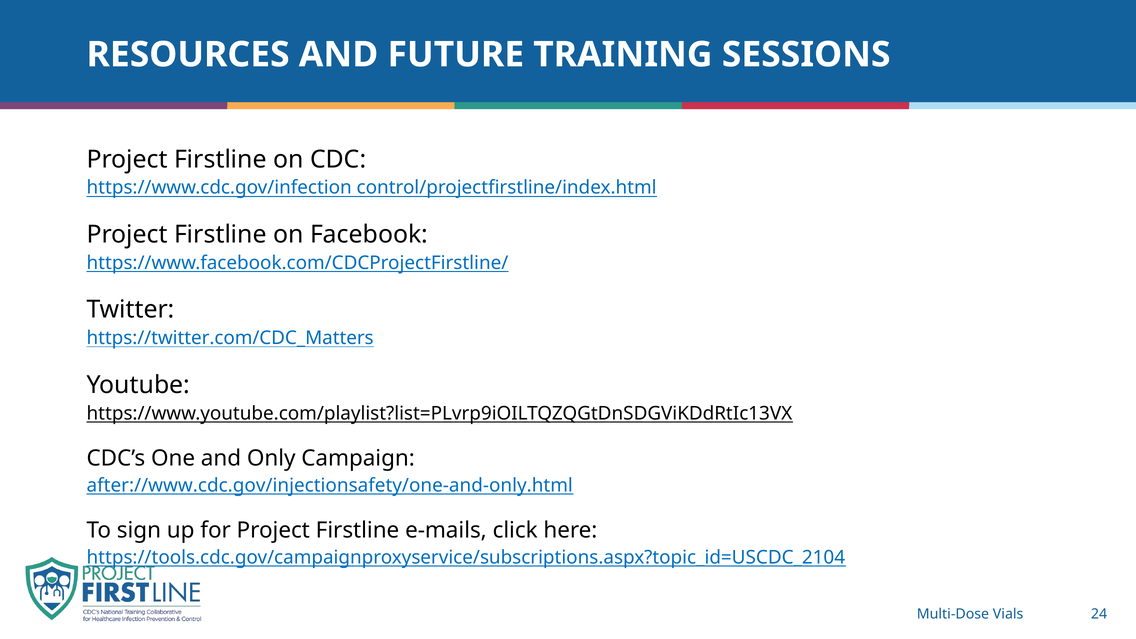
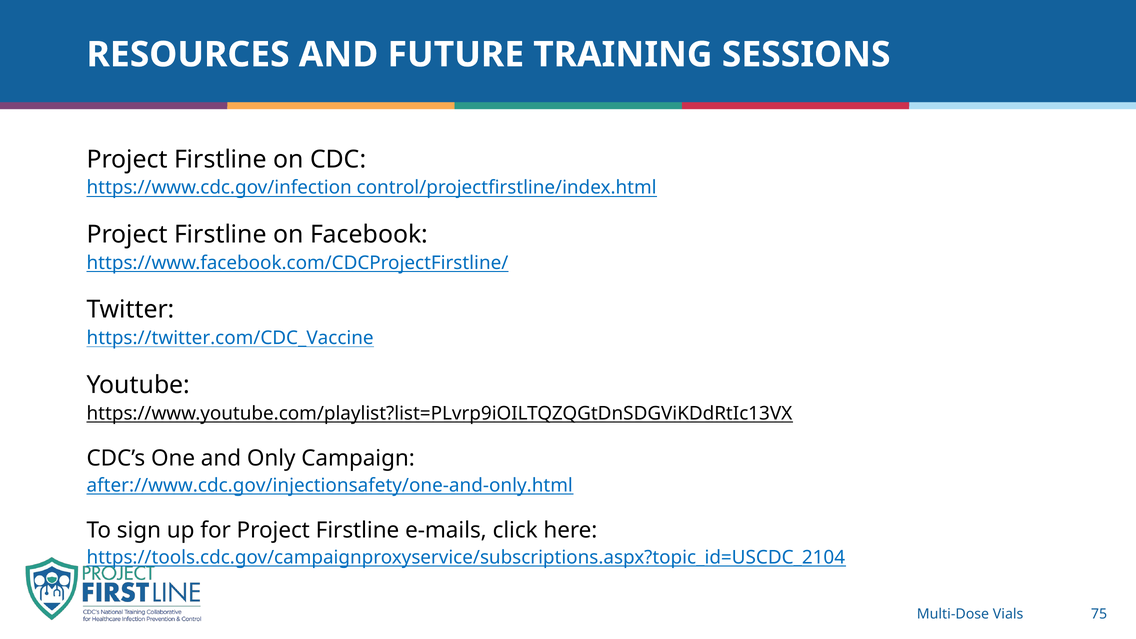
https://twitter.com/CDC_Matters: https://twitter.com/CDC_Matters -> https://twitter.com/CDC_Vaccine (230, 338)
24: 24 -> 75 (1099, 614)
